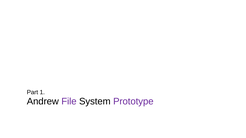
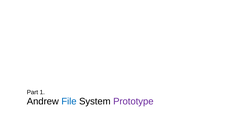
File colour: purple -> blue (69, 102)
